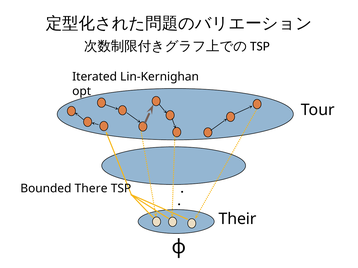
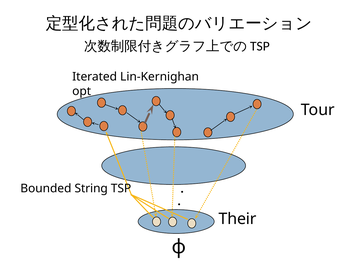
There: There -> String (91, 189)
